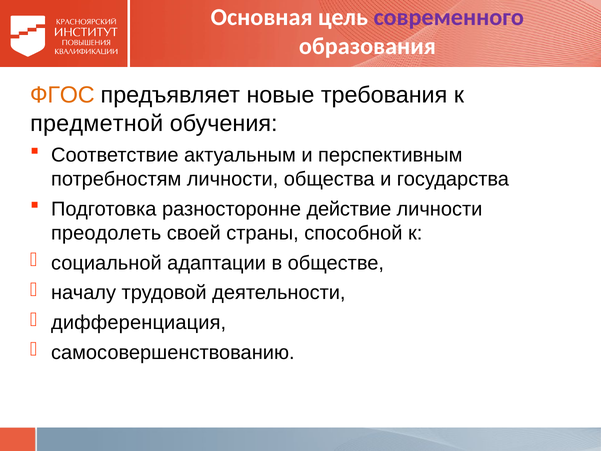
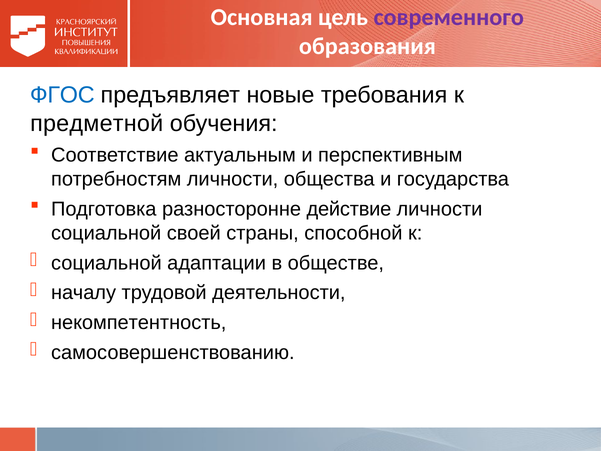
ФГОС colour: orange -> blue (62, 95)
преодолеть: преодолеть -> социальной (106, 233)
дифференциация: дифференциация -> некомпетентность (139, 323)
